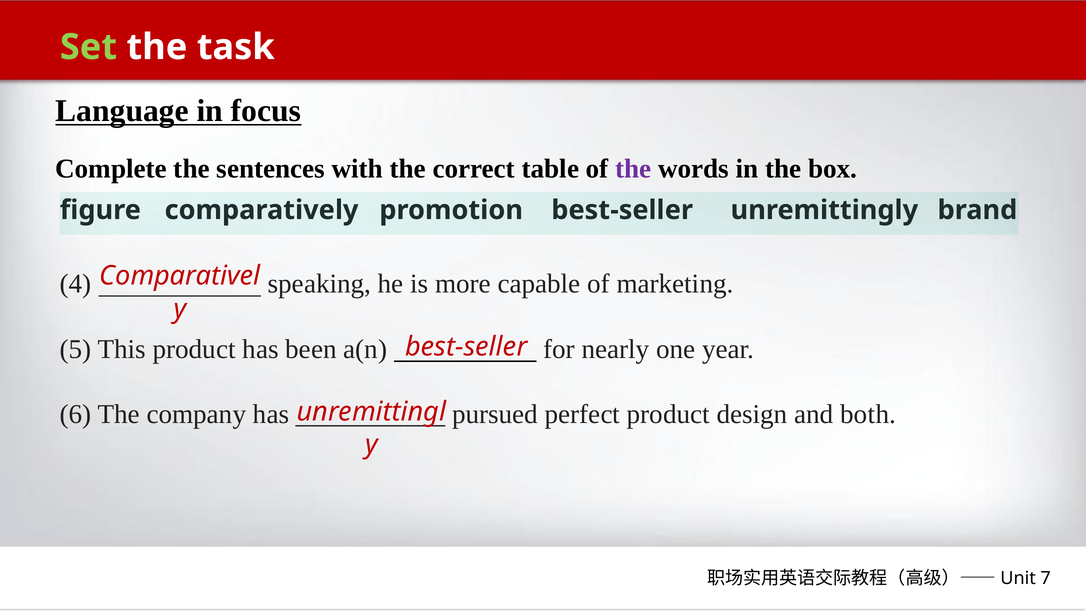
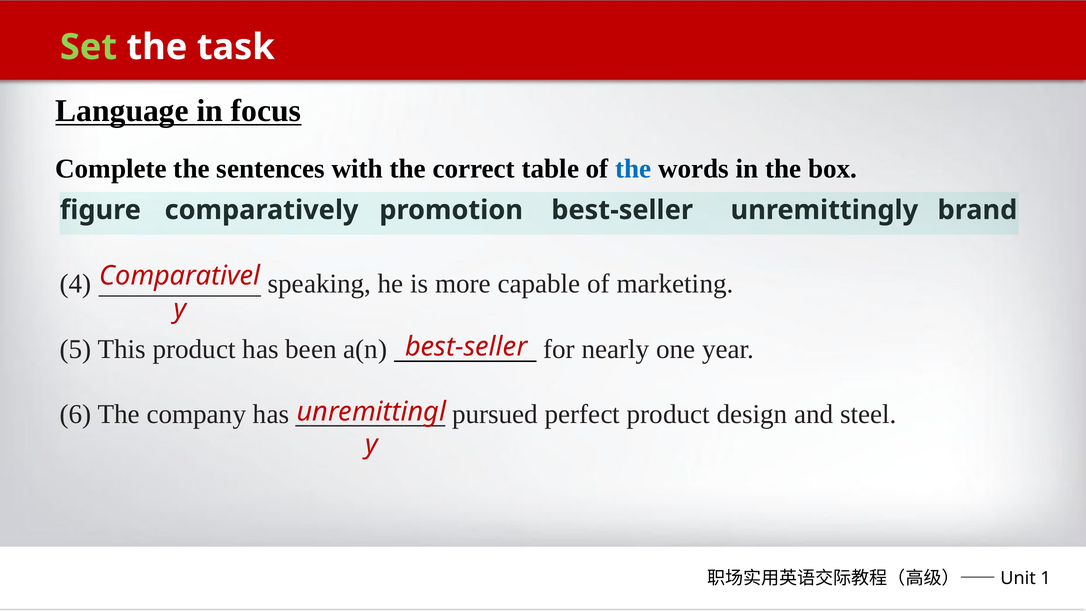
the colour: purple -> blue (633, 169)
both: both -> steel (868, 414)
7: 7 -> 1 (1046, 578)
